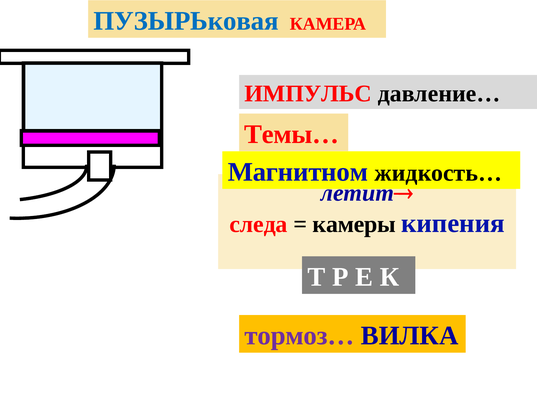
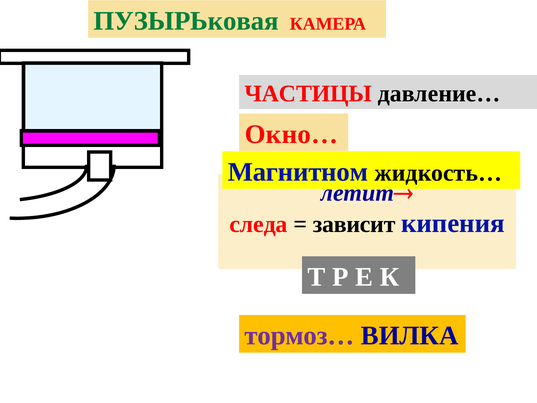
ПУЗЫРЬковая colour: blue -> green (186, 21)
ИМПУЛЬС: ИМПУЛЬС -> ЧАСТИЦЫ (308, 94)
Темы…: Темы… -> Окно… (291, 134)
камеры: камеры -> зависит (354, 224)
